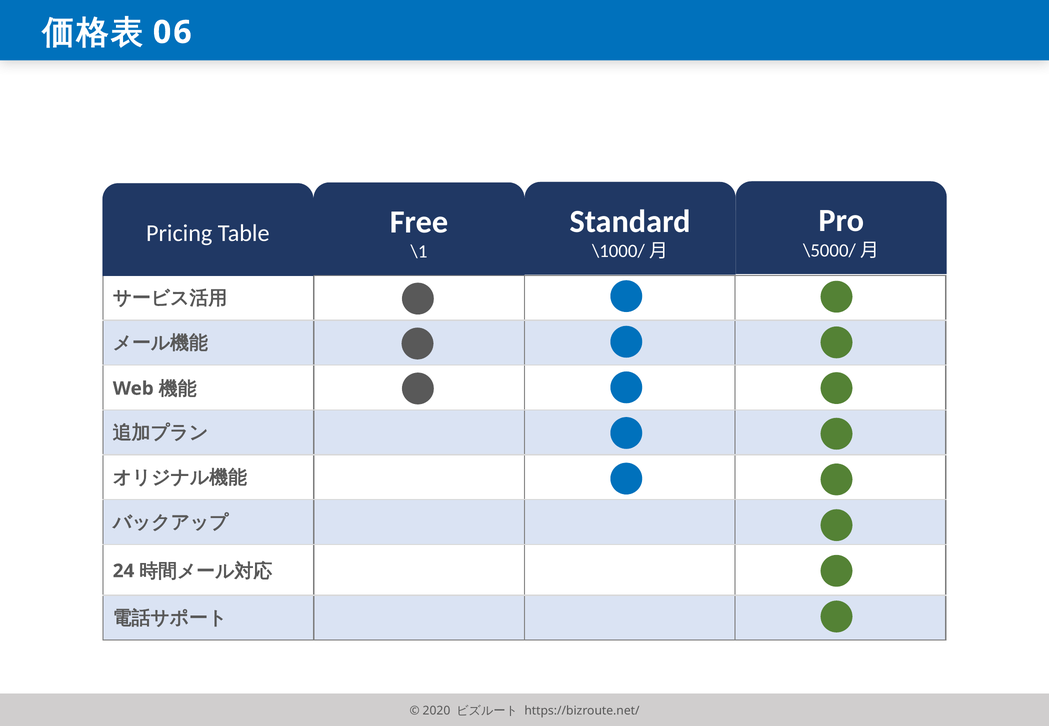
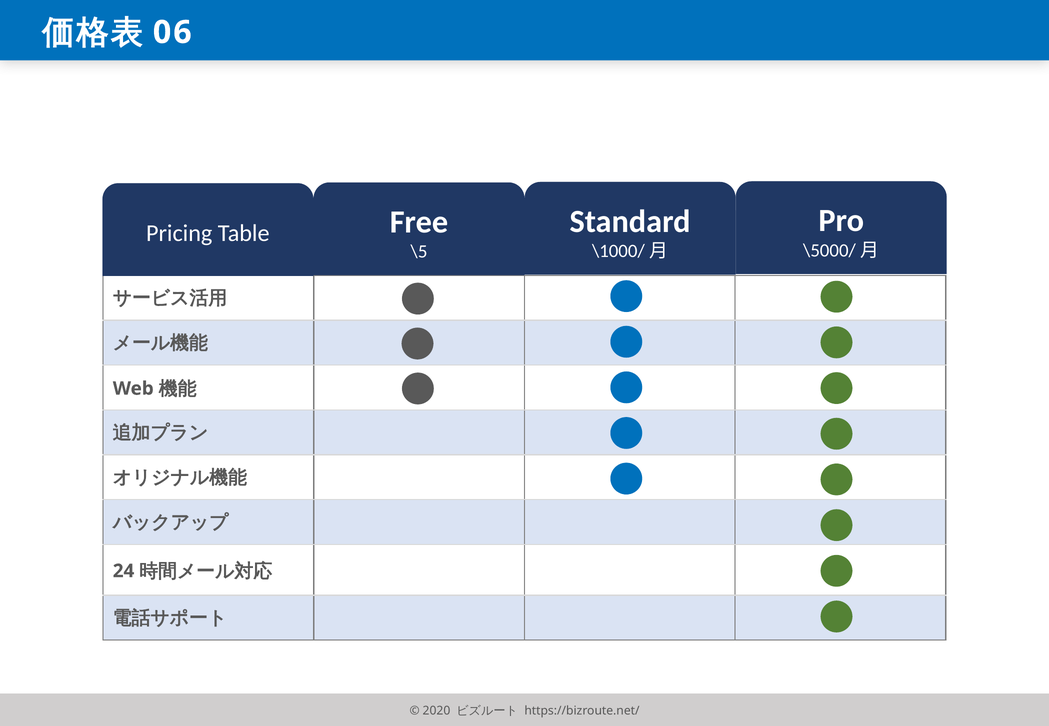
\1: \1 -> \5 (419, 252)
